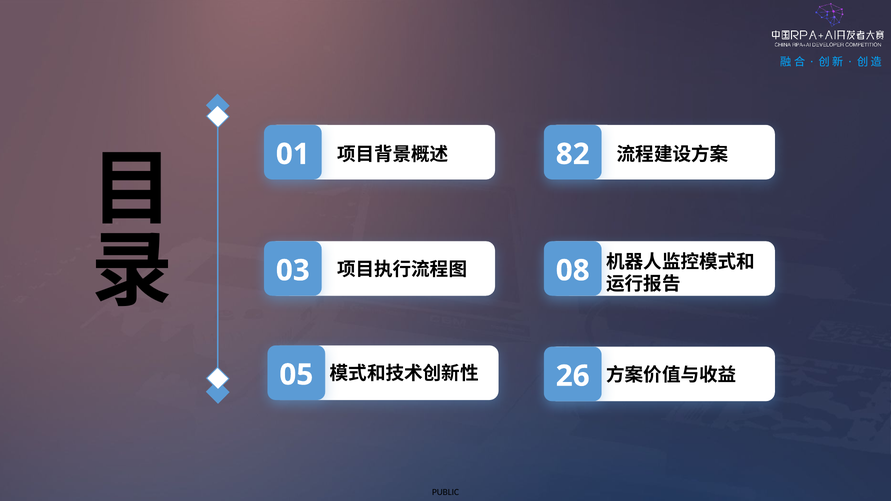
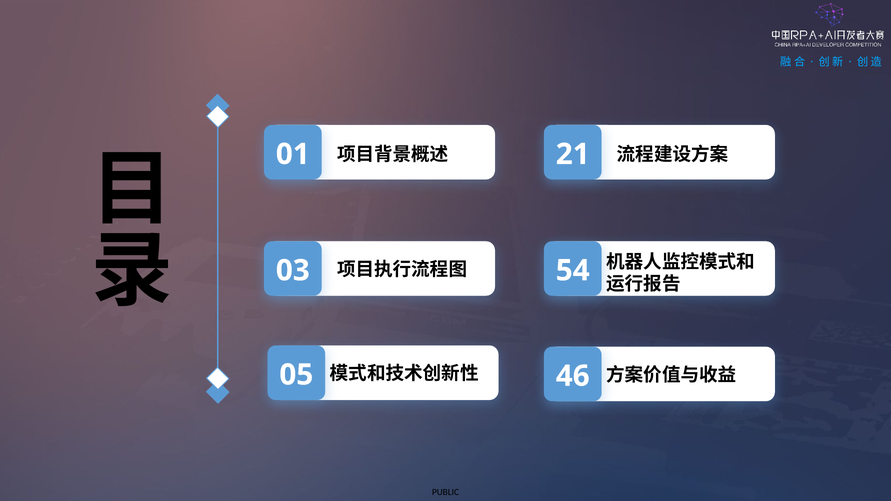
82: 82 -> 21 (573, 154)
08: 08 -> 54 (573, 271)
26: 26 -> 46 (573, 376)
